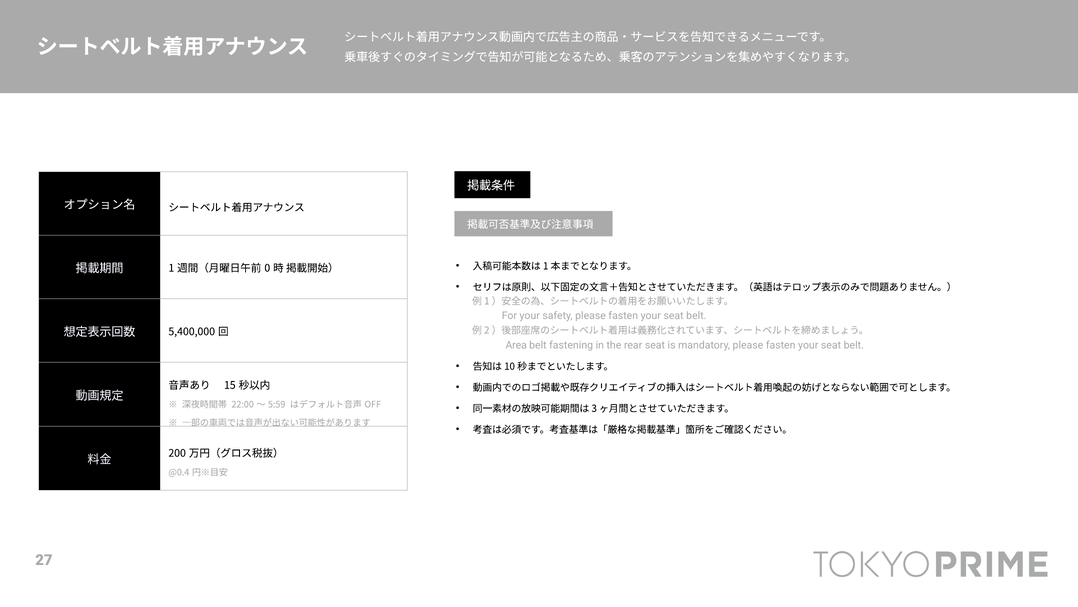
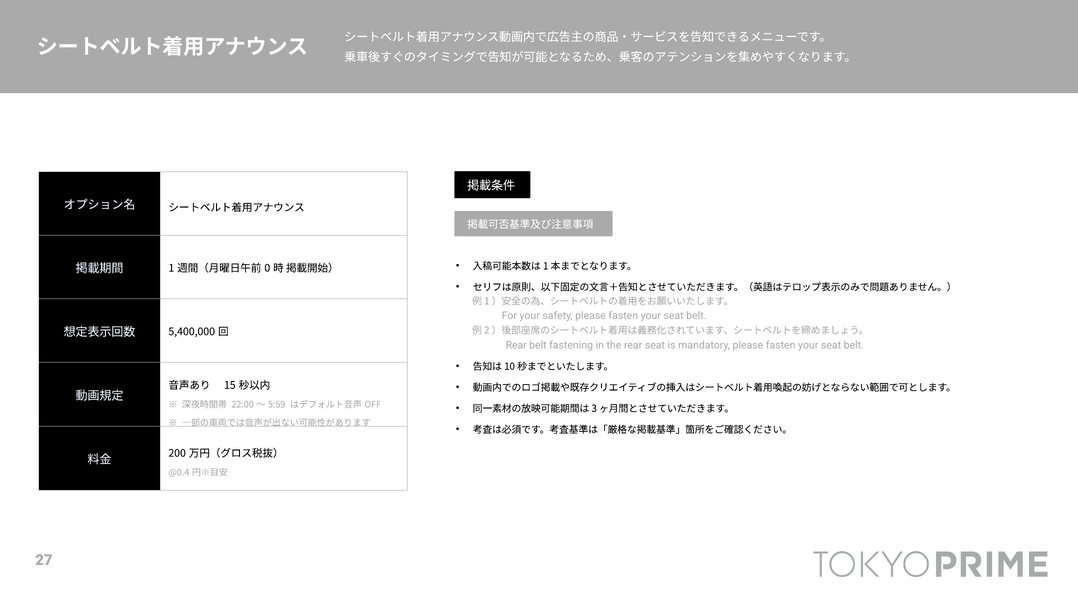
Area: Area -> Rear (516, 345)
